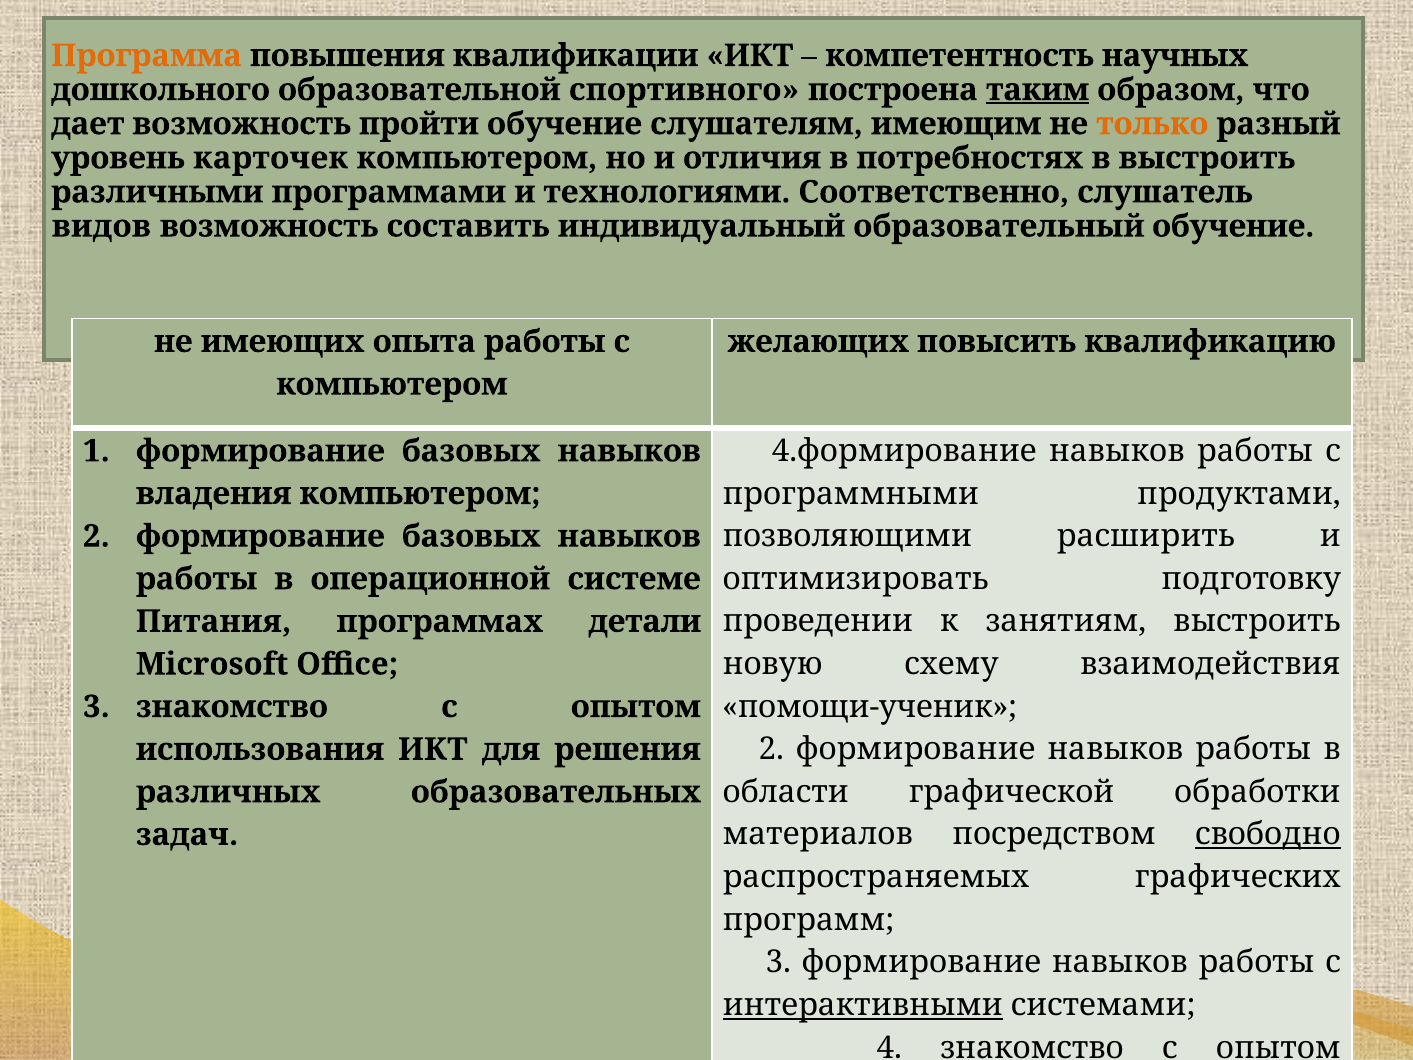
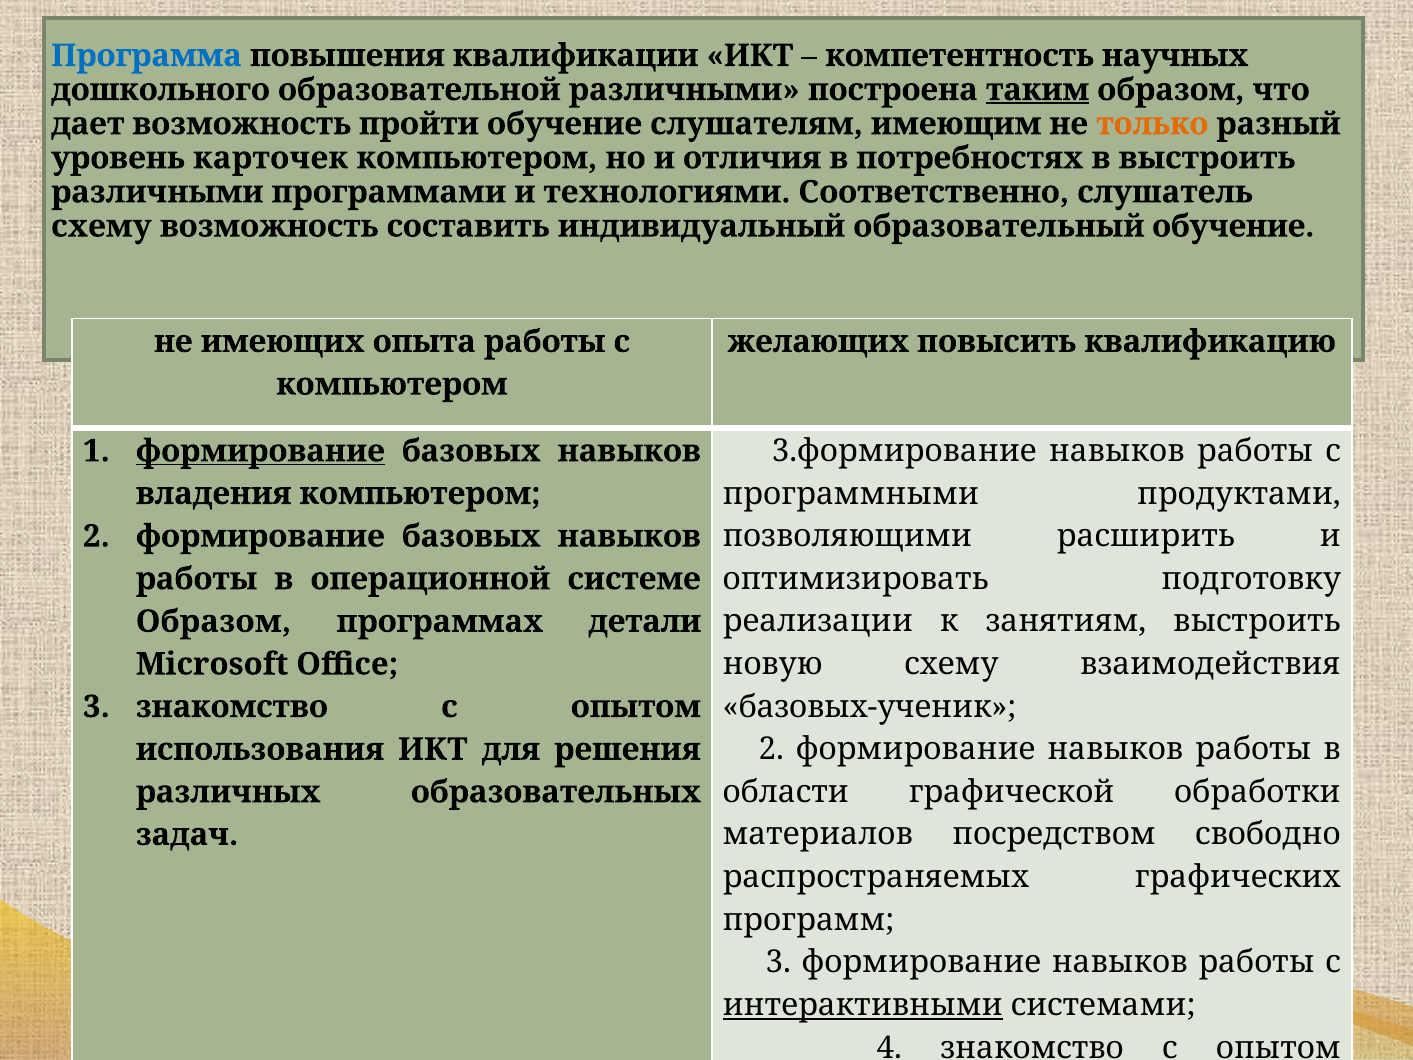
Программа colour: orange -> blue (147, 56)
образовательной спортивного: спортивного -> различными (684, 90)
видов: видов -> схему (101, 226)
формирование underline: none -> present (260, 451)
4.формирование: 4.формирование -> 3.формирование (904, 451)
Питания: Питания -> Образом (214, 621)
проведении: проведении -> реализации (818, 621)
помощи-ученик: помощи-ученик -> базовых-ученик (870, 707)
свободно underline: present -> none (1268, 834)
